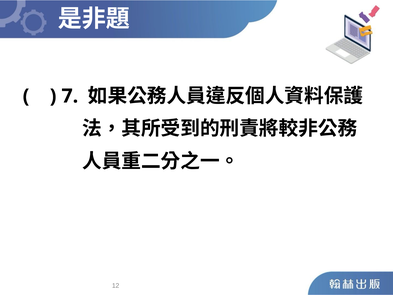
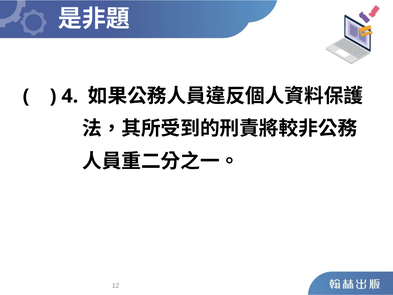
7: 7 -> 4 (70, 96)
